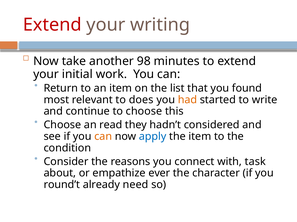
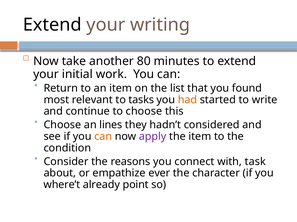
Extend colour: red -> black (52, 25)
98: 98 -> 80 (144, 61)
does: does -> tasks (141, 100)
read: read -> lines (111, 125)
apply colour: blue -> purple (153, 137)
round’t: round’t -> where’t (62, 185)
need: need -> point (136, 185)
